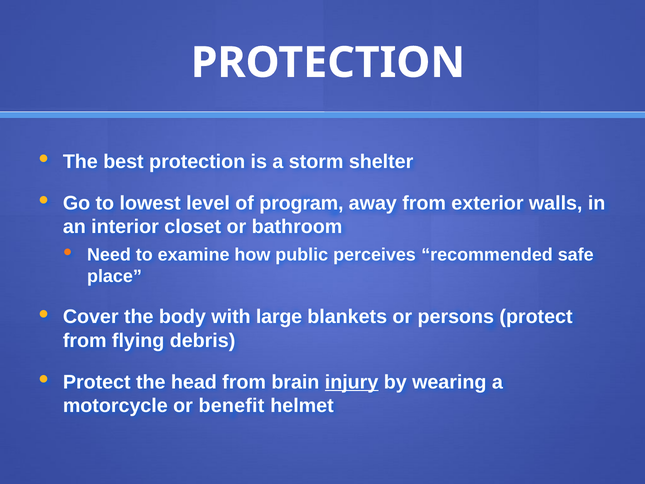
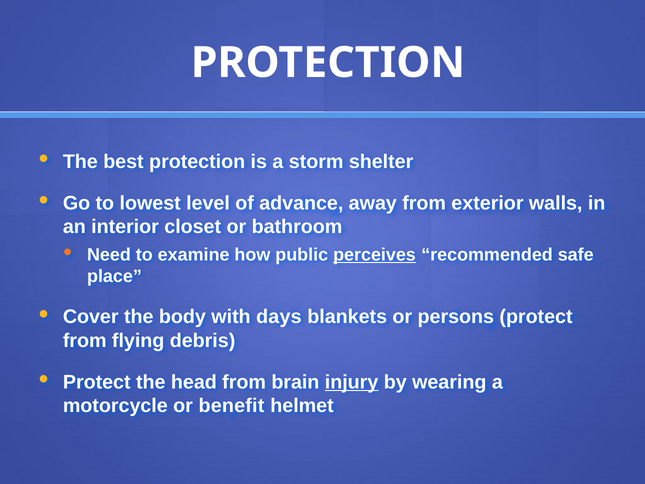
program: program -> advance (301, 203)
perceives underline: none -> present (375, 255)
large: large -> days (279, 317)
